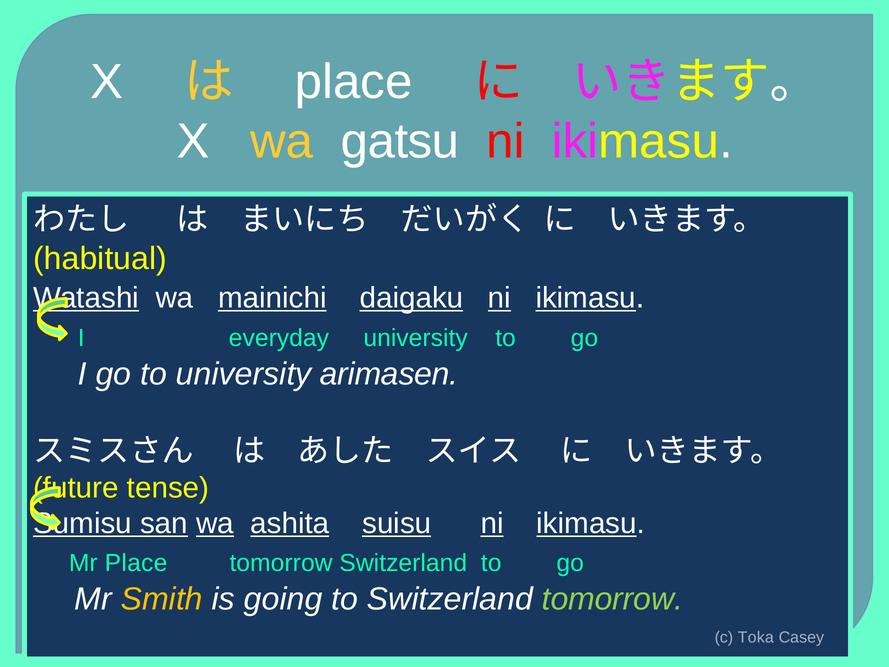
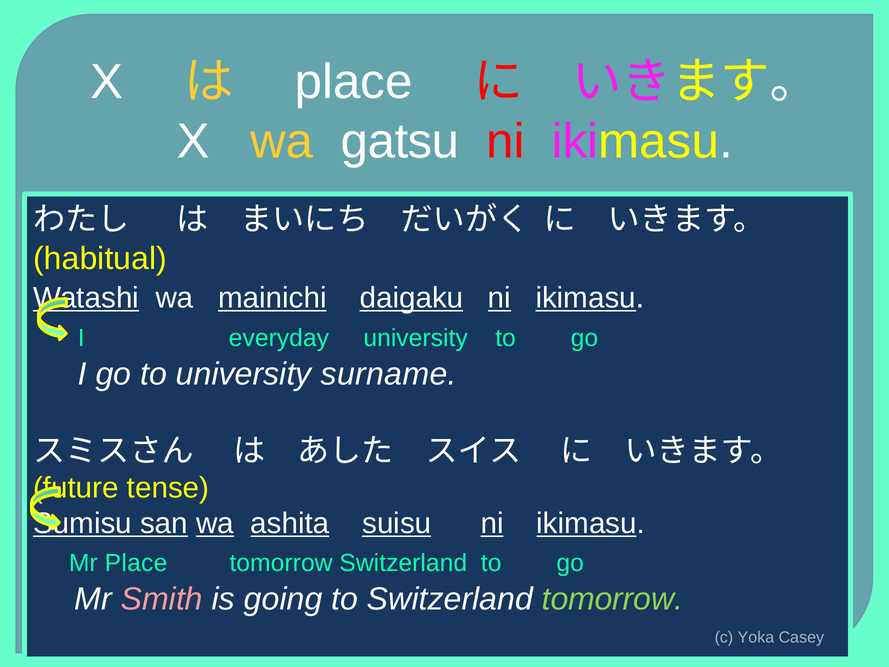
arimasen: arimasen -> surname (389, 374)
Smith colour: yellow -> pink (162, 599)
Toka: Toka -> Yoka (756, 637)
